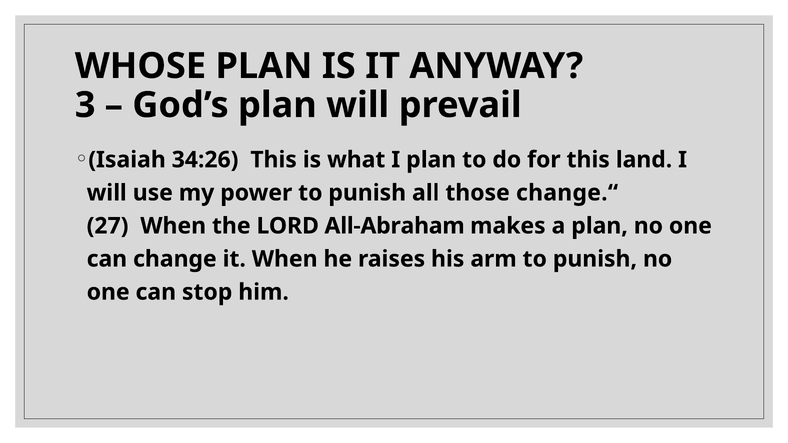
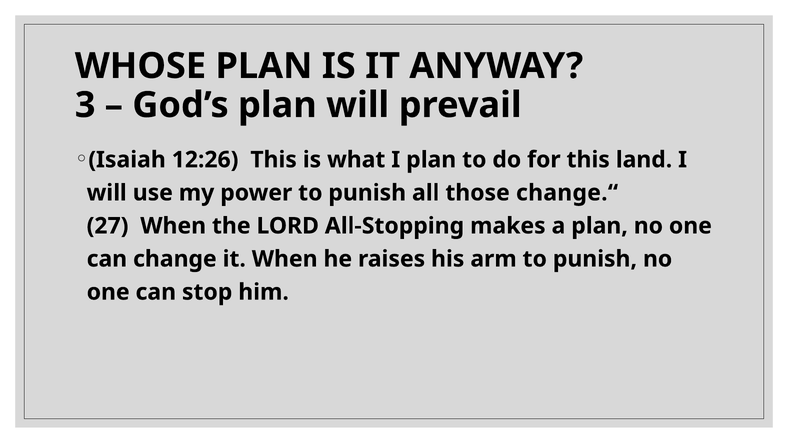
34:26: 34:26 -> 12:26 (205, 160)
All-Abraham: All-Abraham -> All-Stopping (394, 226)
